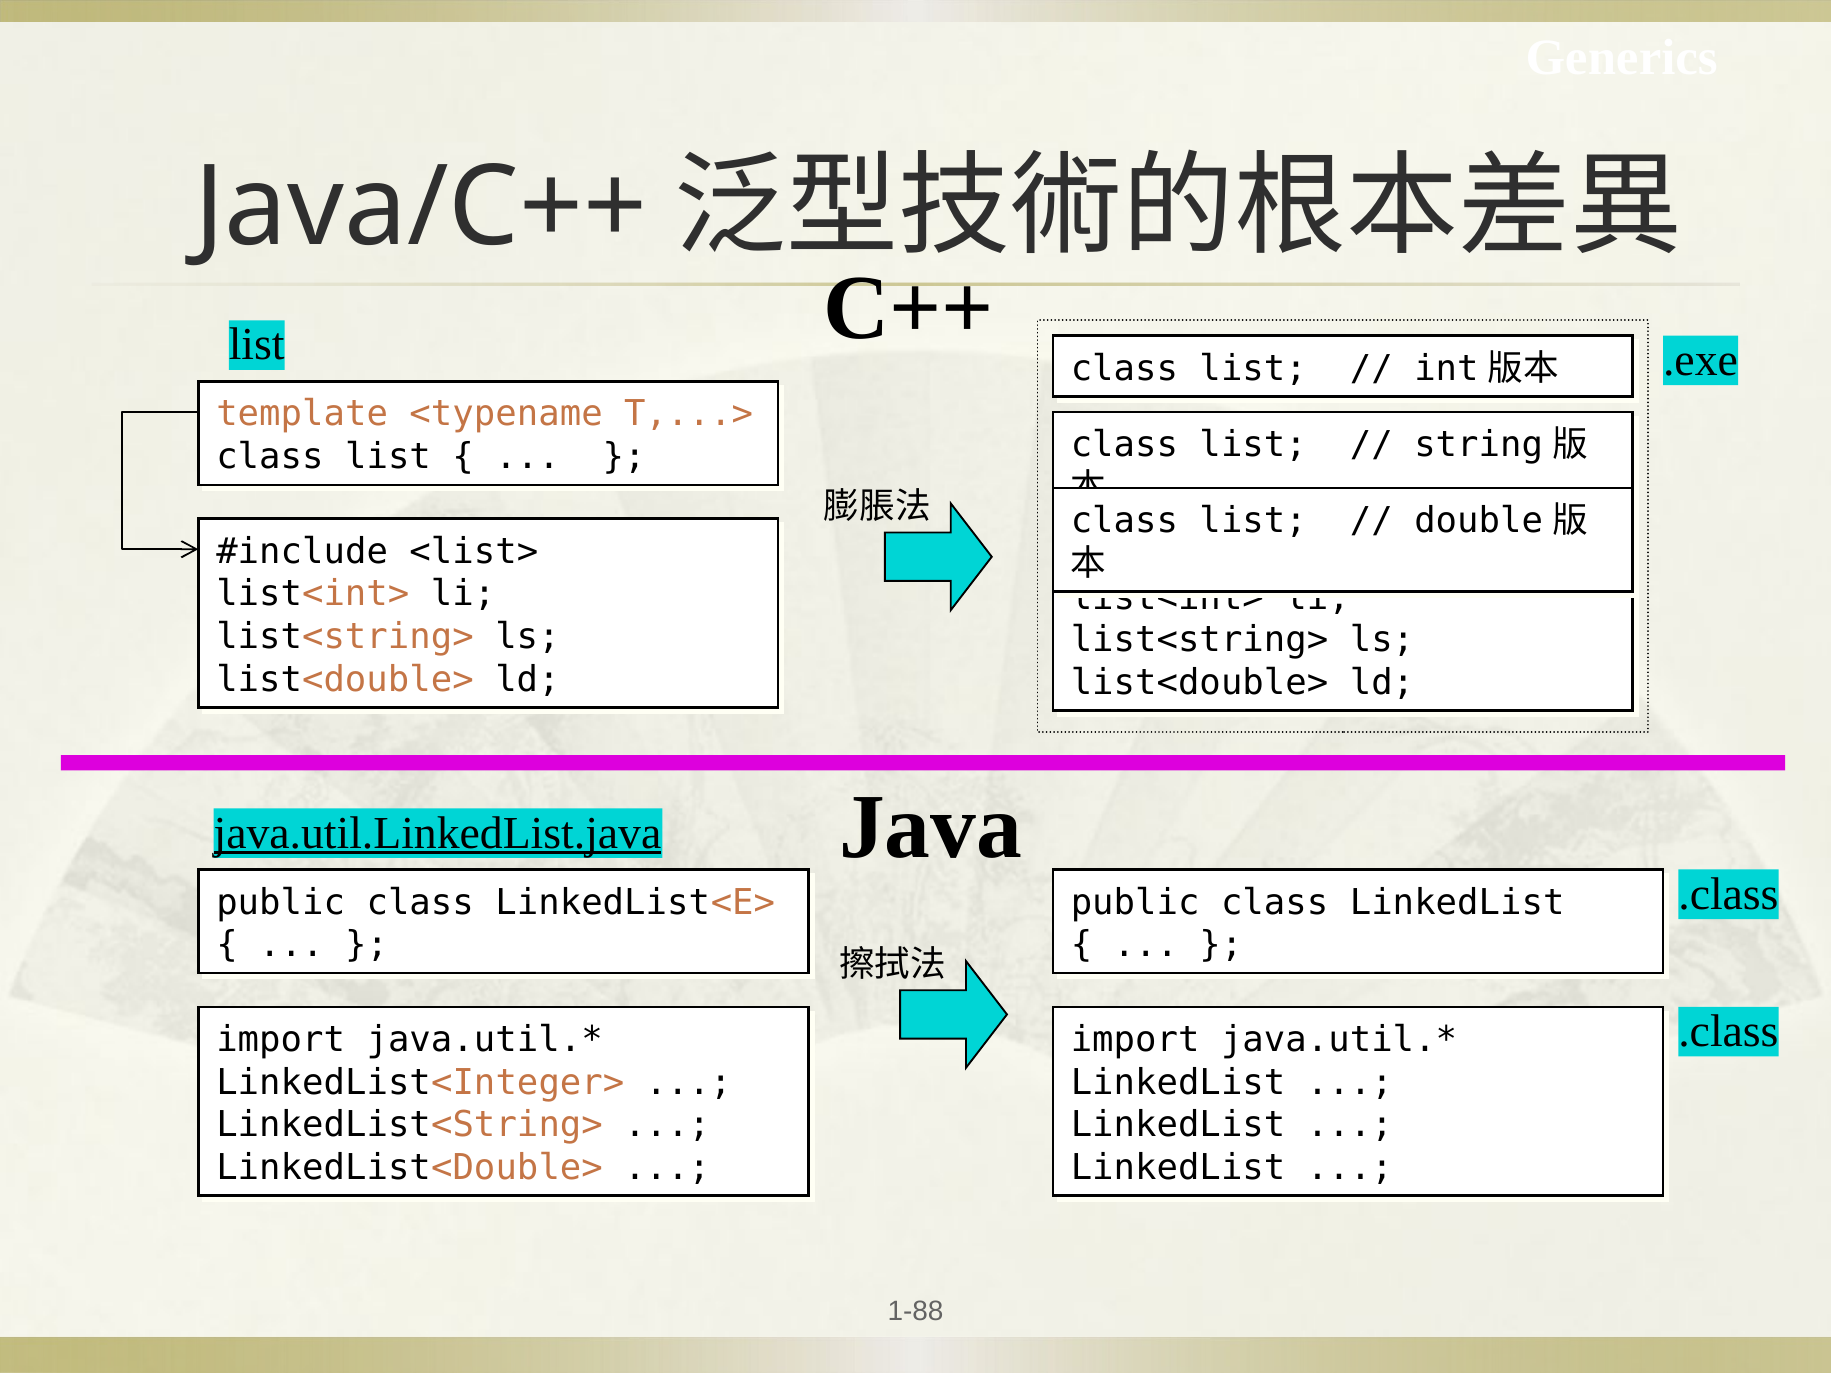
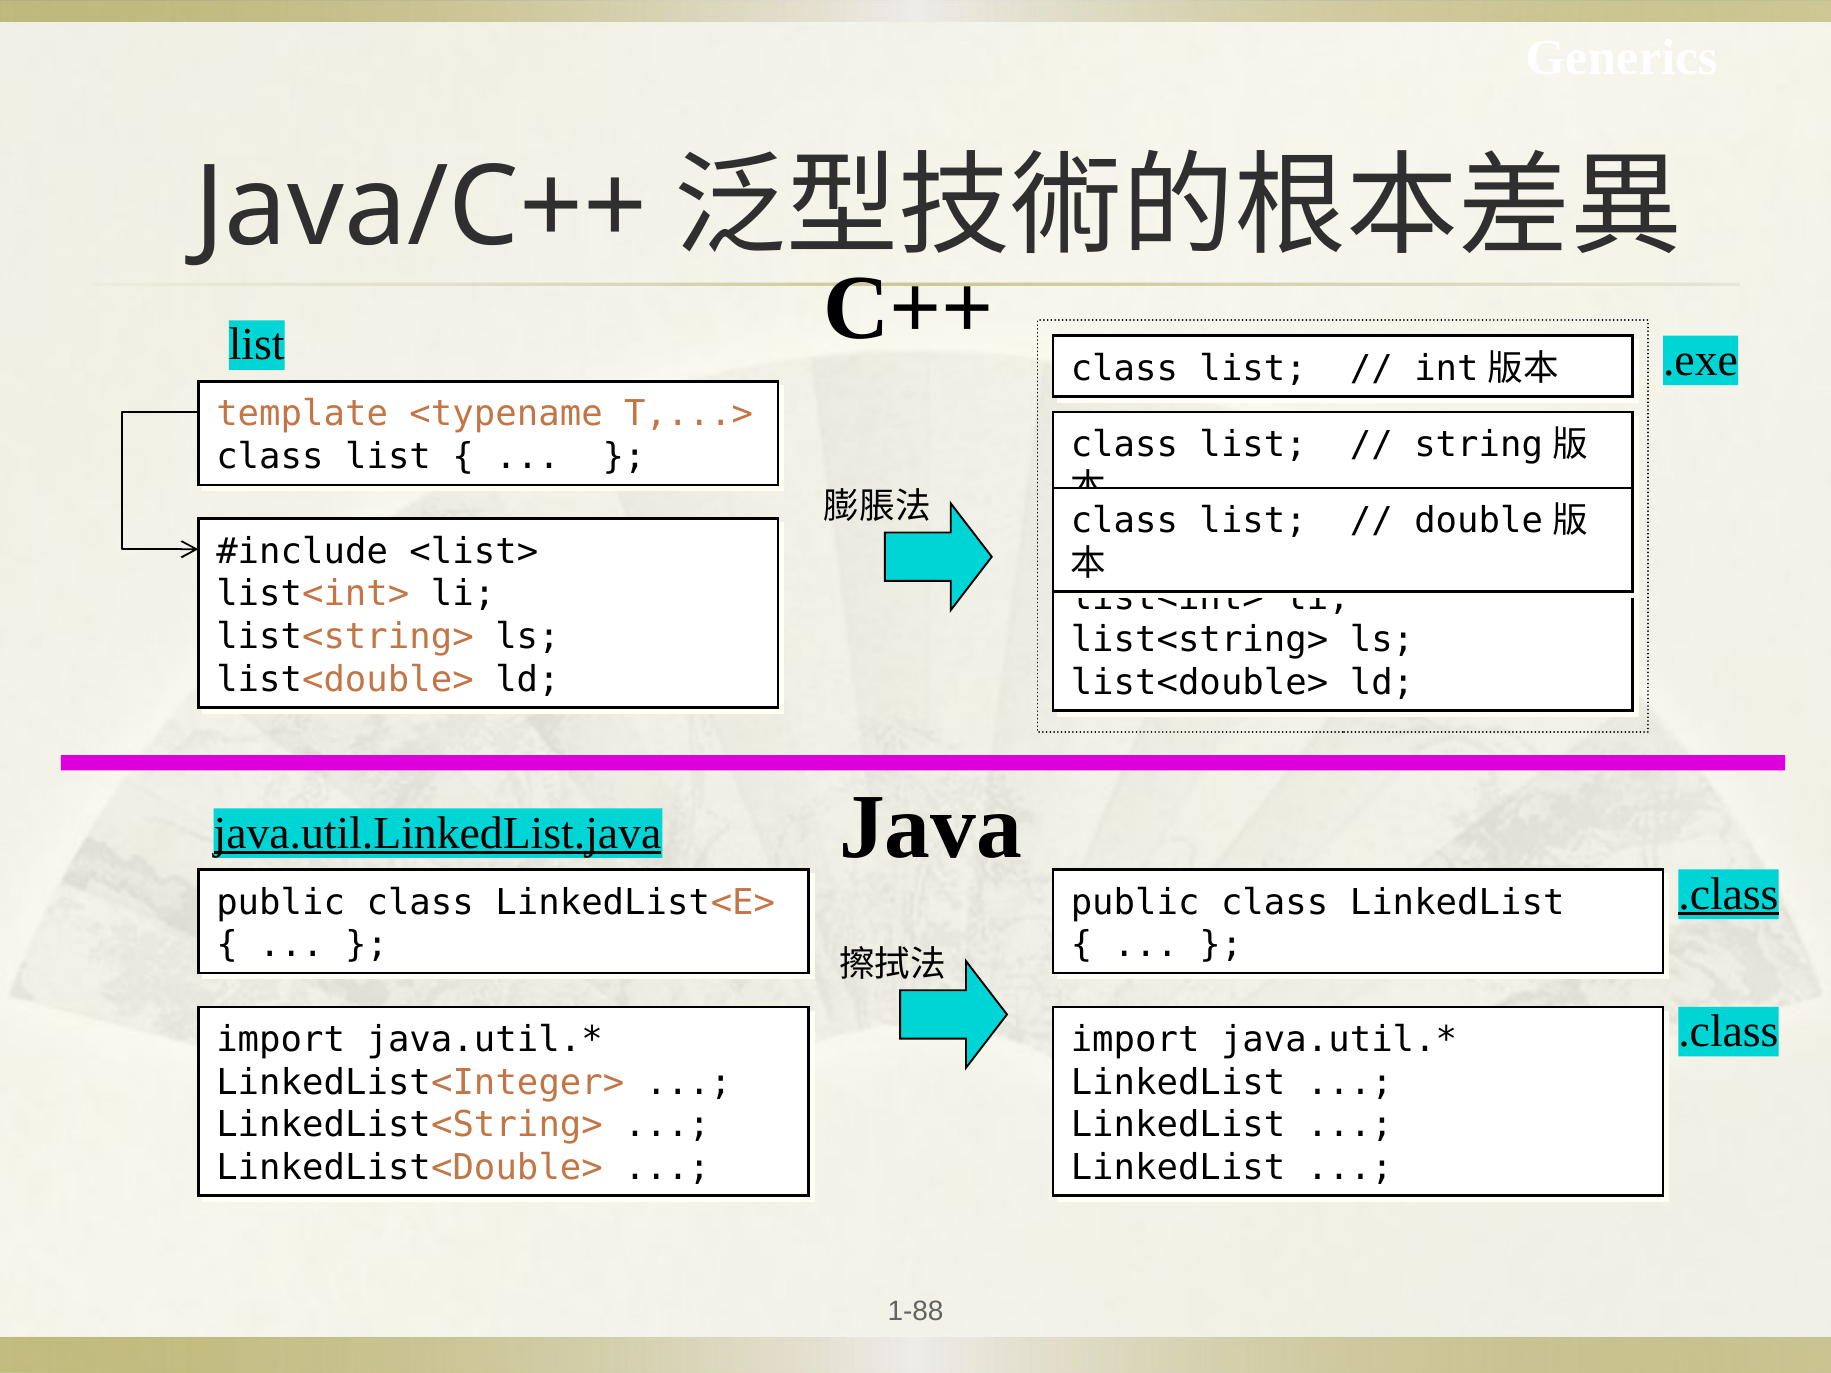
.class underline: none -> present (1728, 894)
